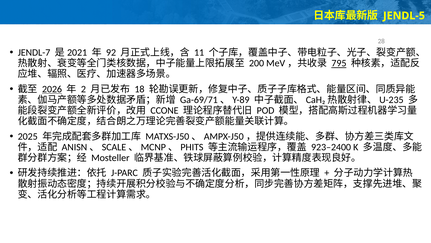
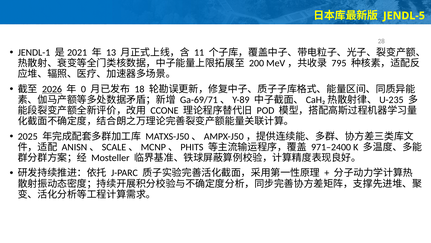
JENDL-7: JENDL-7 -> JENDL-1 (34, 53)
92: 92 -> 13 (111, 53)
795 underline: present -> none (339, 63)
2: 2 -> 0 (83, 89)
923–2400: 923–2400 -> 971–2400 (331, 147)
